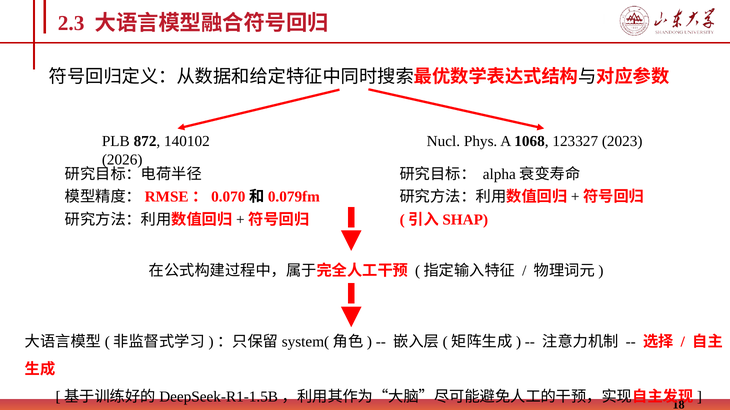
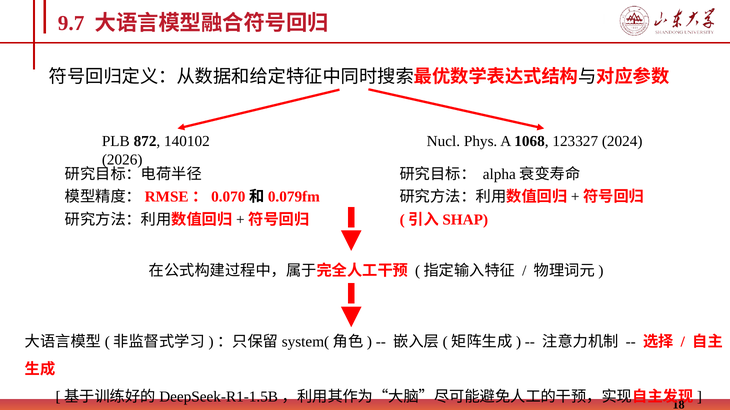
2.3: 2.3 -> 9.7 (71, 23)
2023: 2023 -> 2024 (622, 142)
